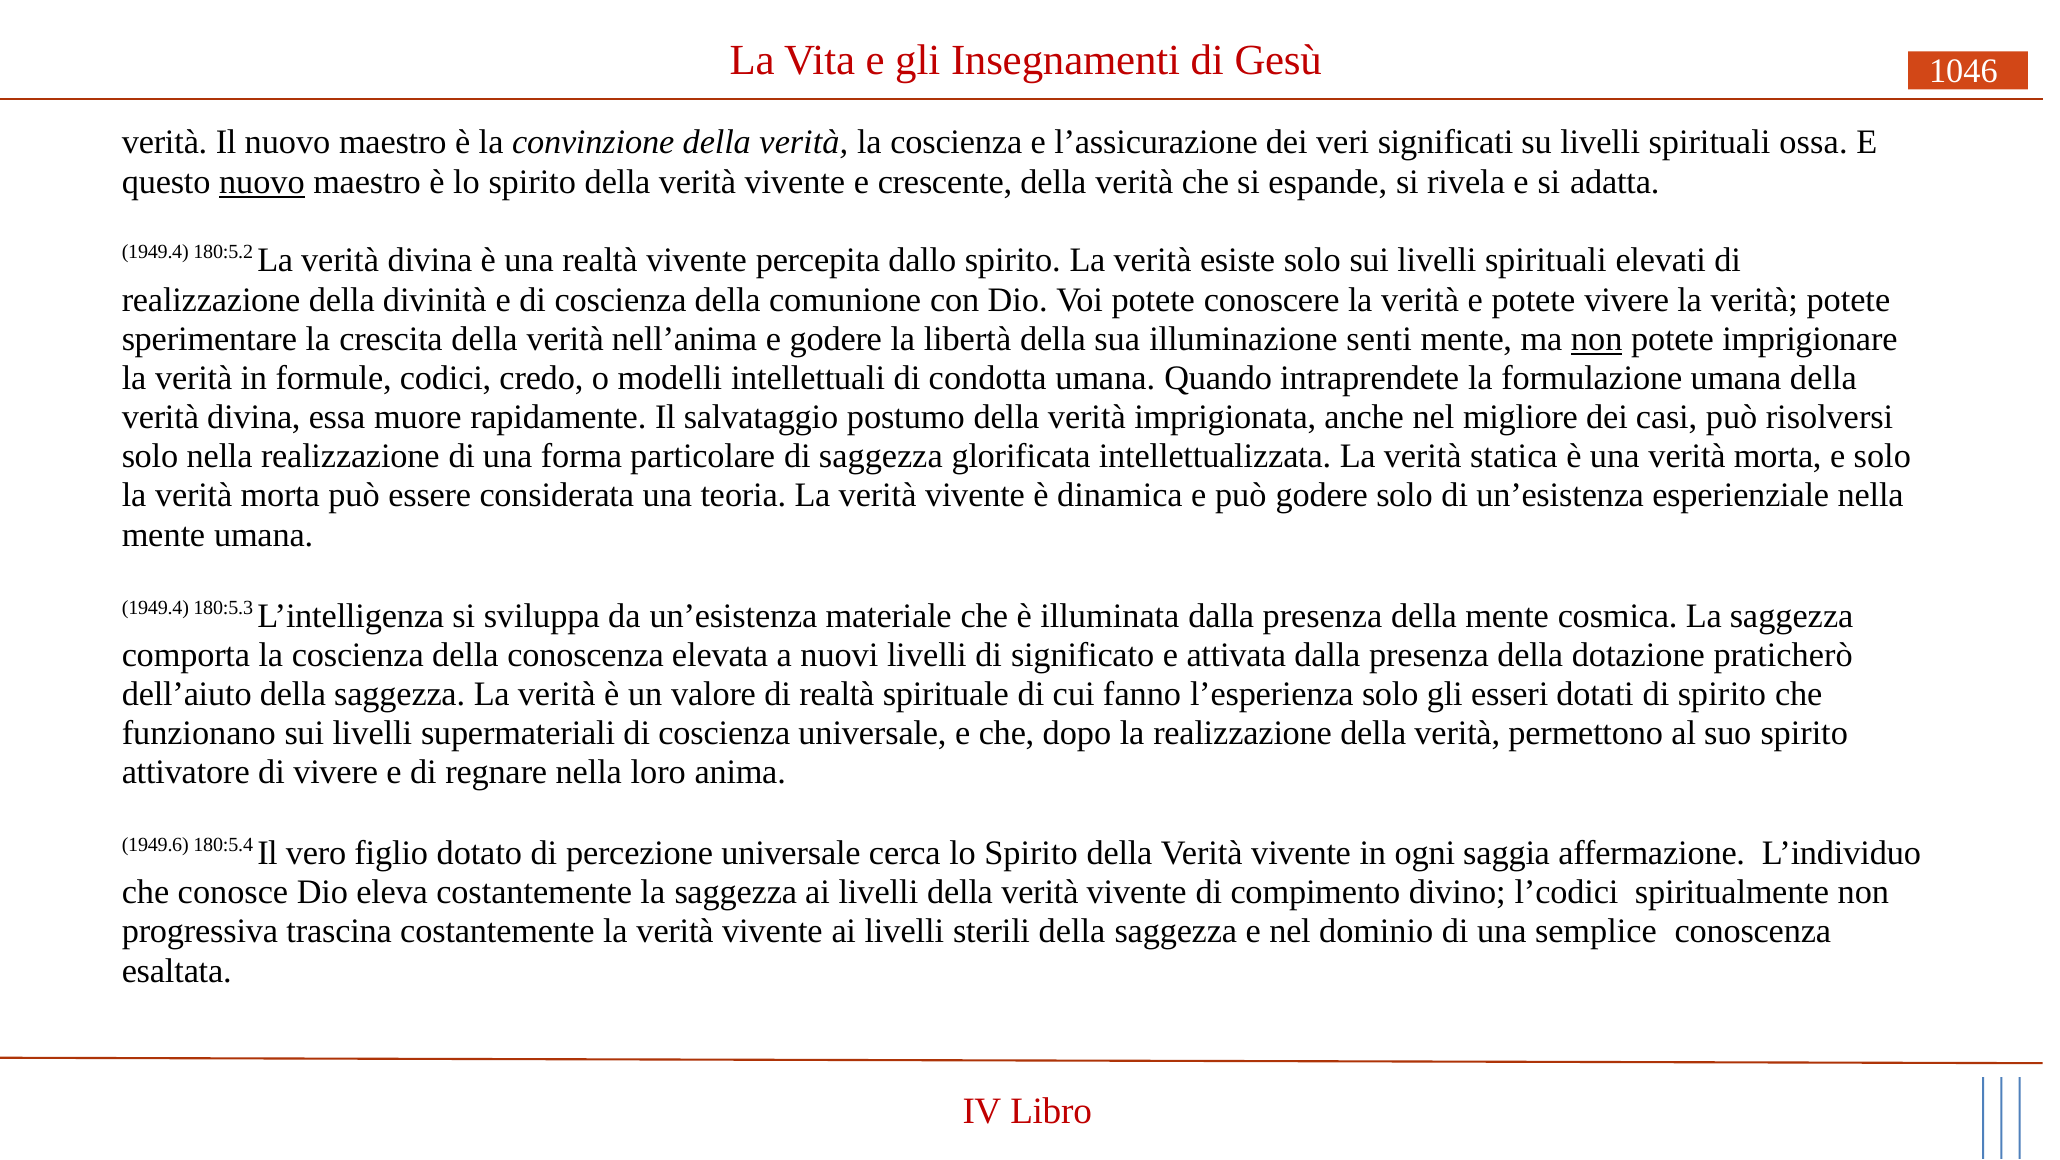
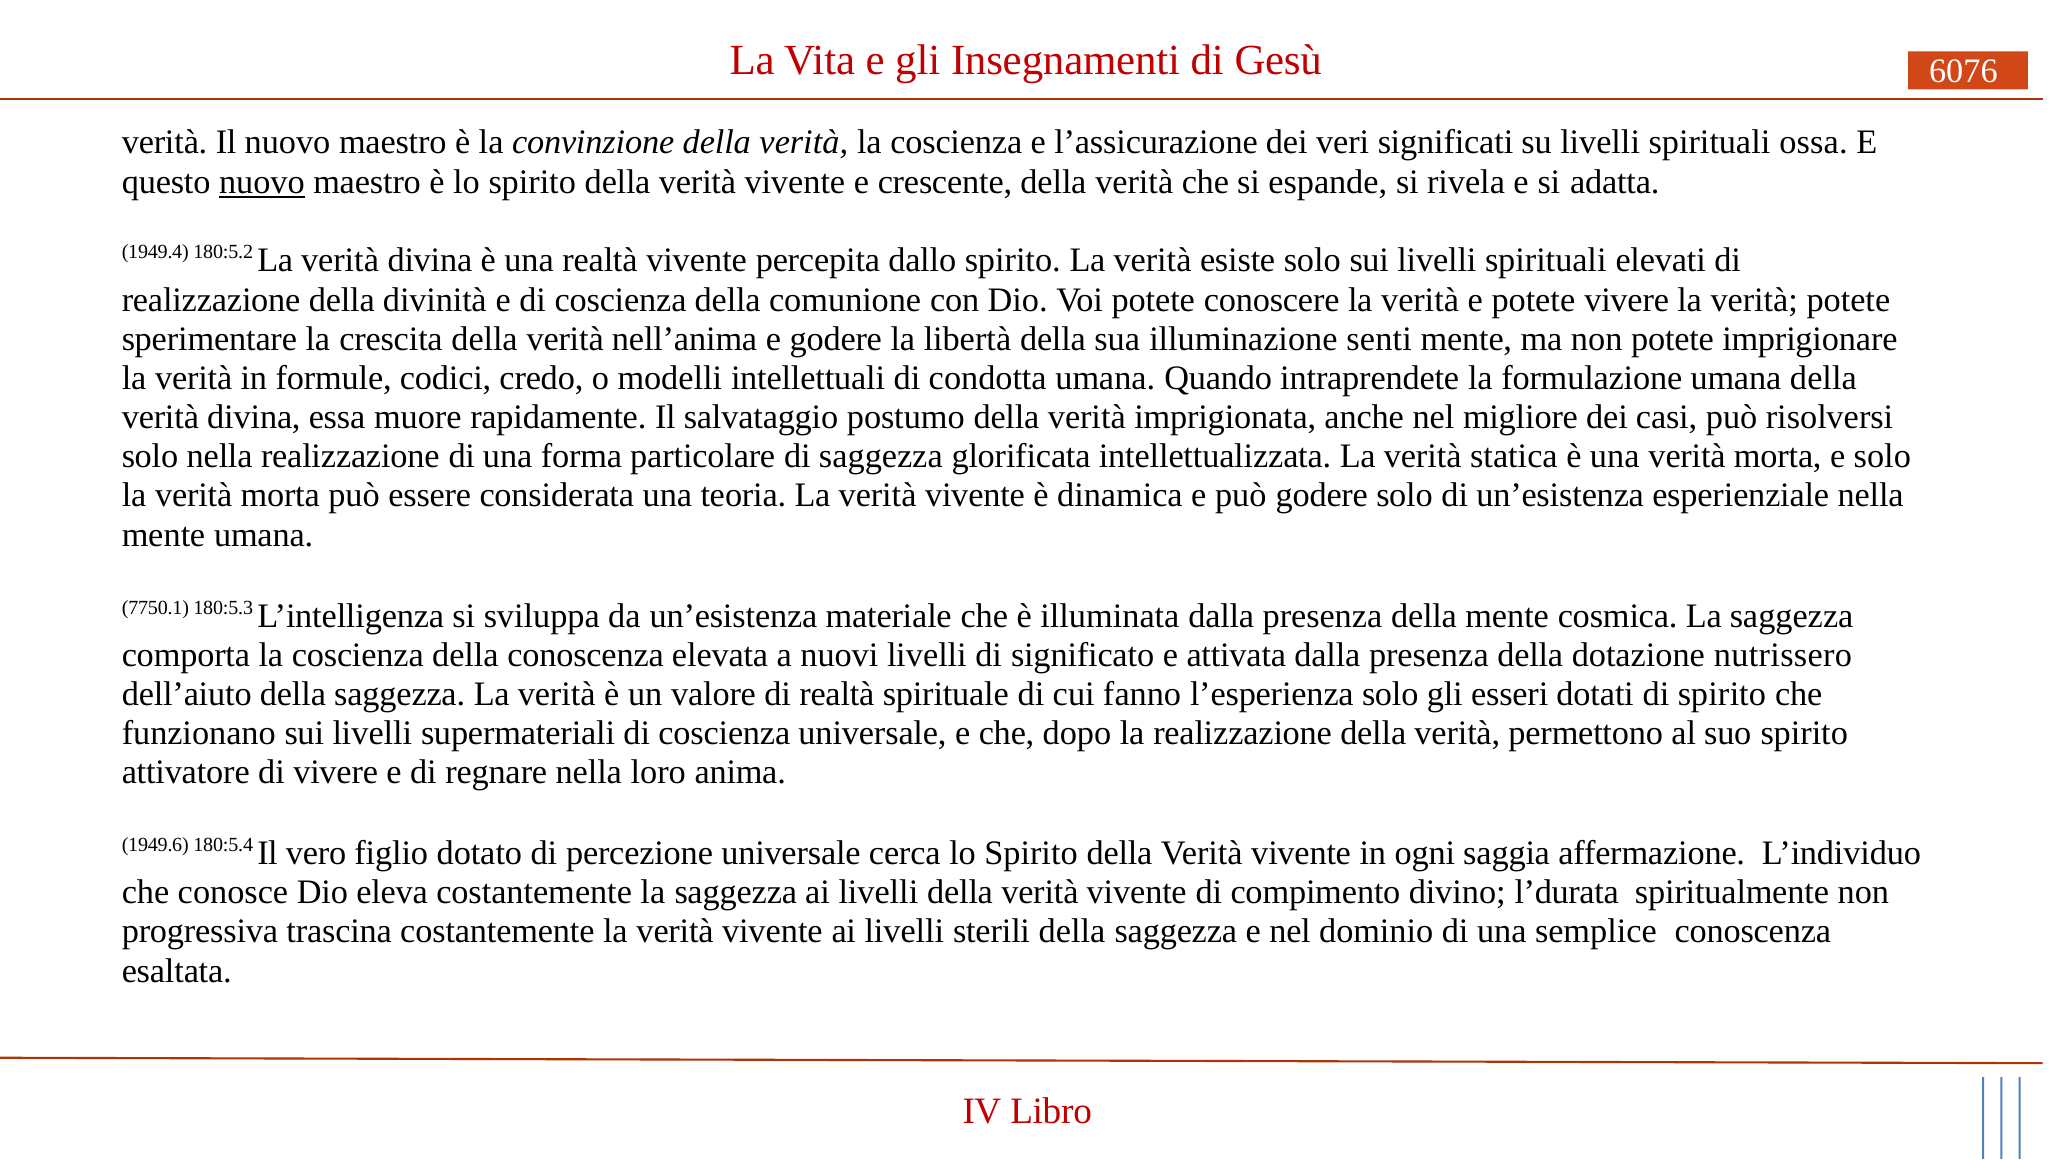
1046: 1046 -> 6076 (1963, 71)
non underline: present -> none (1597, 339)
1949.4: 1949.4 -> 7750.1 (155, 608)
praticherò: praticherò -> nutrissero (1783, 655)
l’codici: l’codici -> l’durata (1567, 892)
